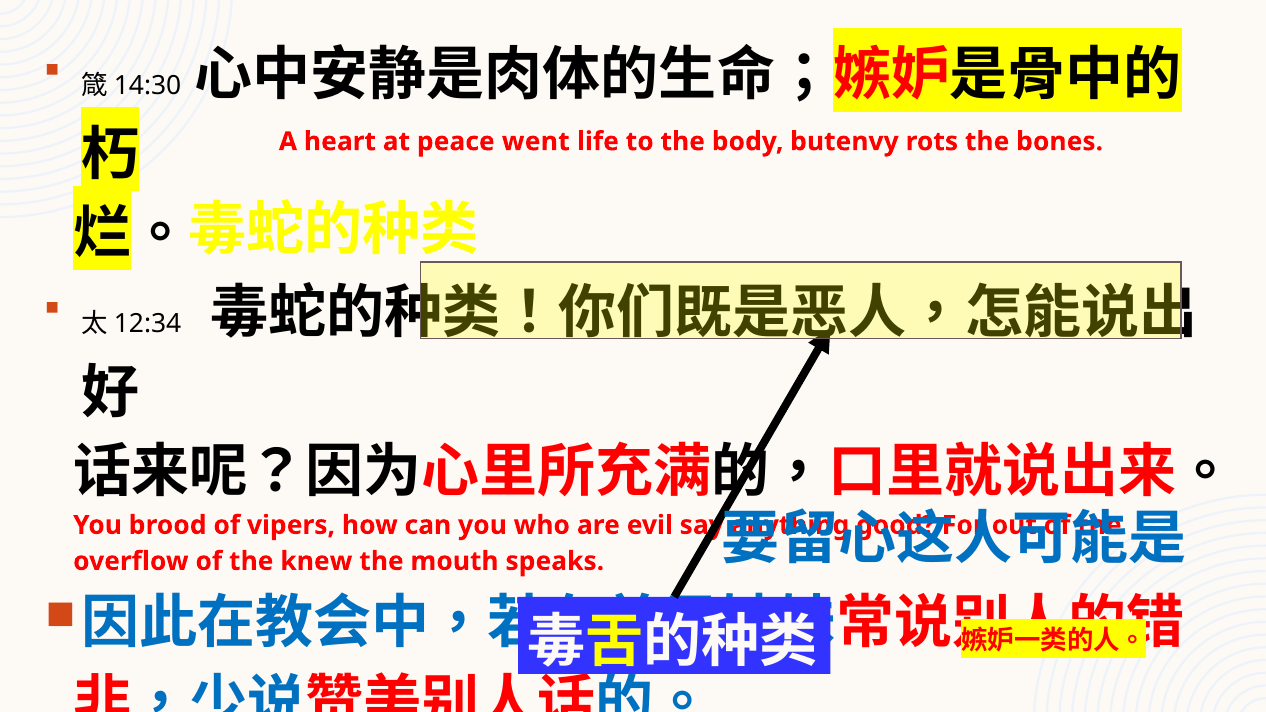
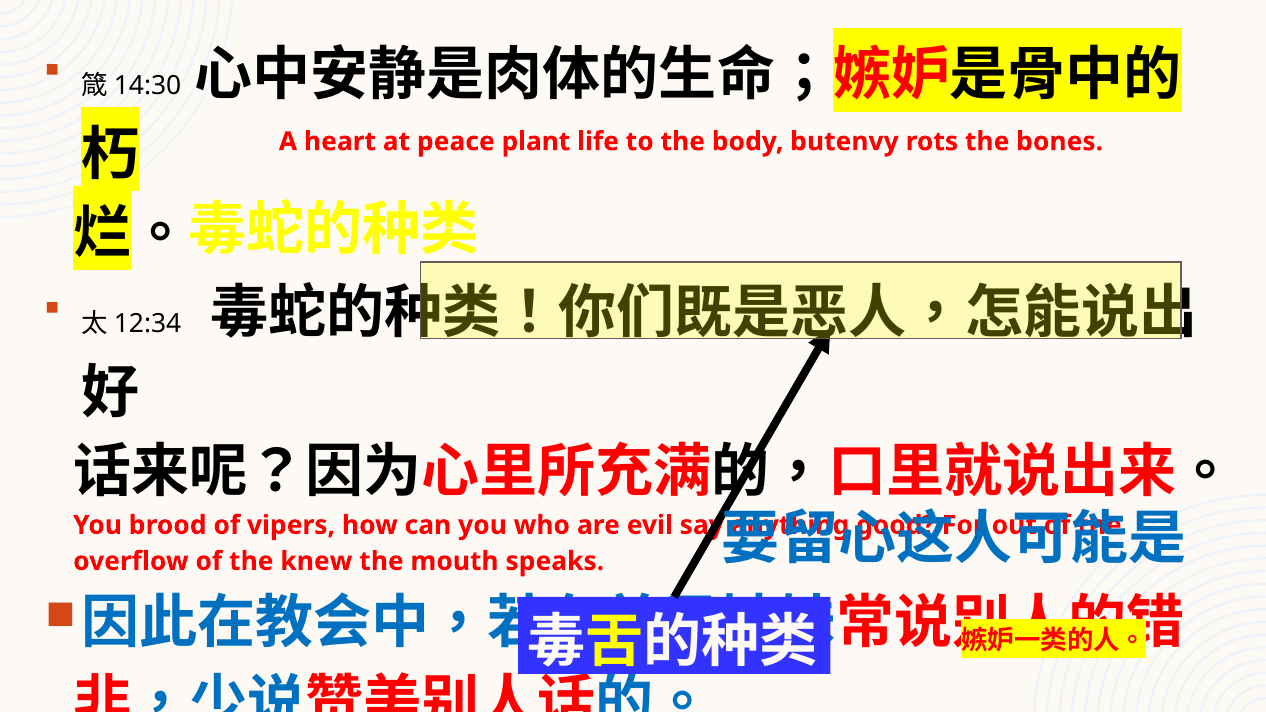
went: went -> plant (536, 142)
